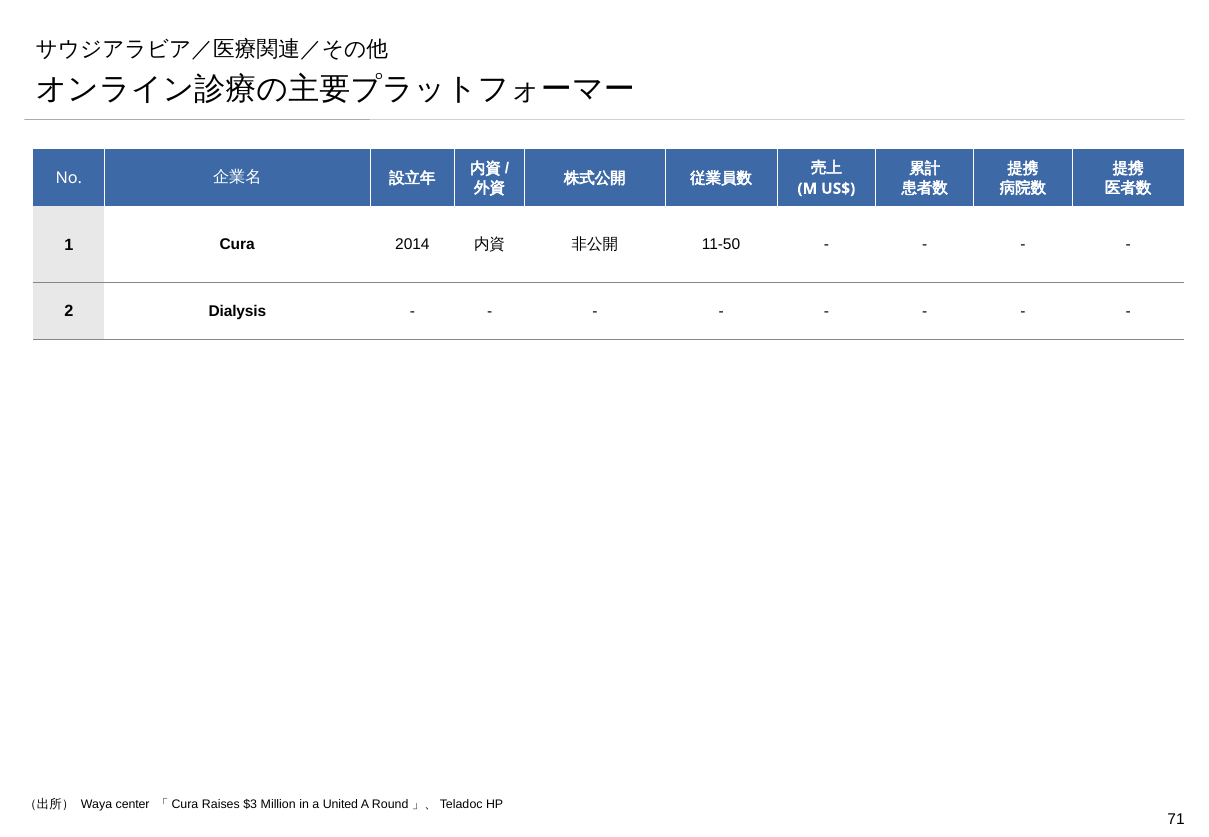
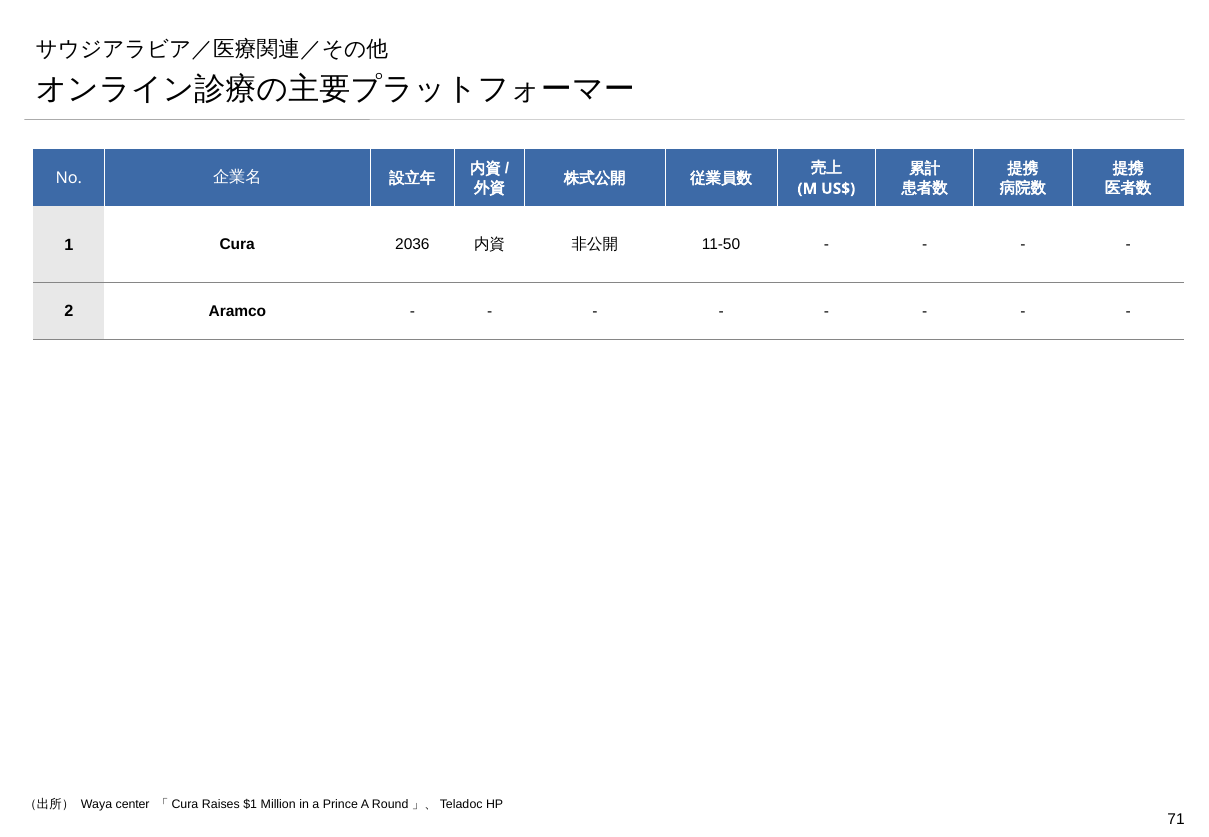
2014: 2014 -> 2036 (412, 245)
Dialysis: Dialysis -> Aramco (237, 311)
$3: $3 -> $1 (250, 805)
United: United -> Prince (340, 805)
